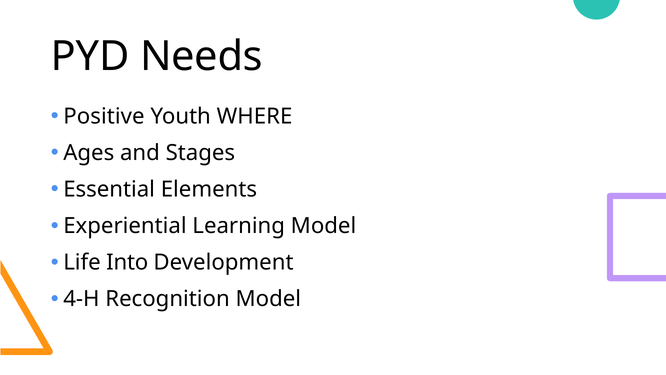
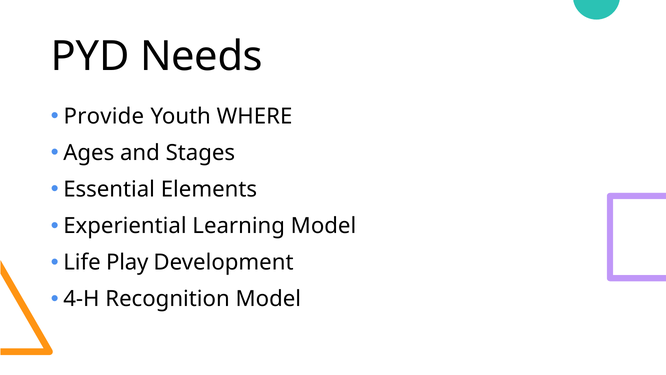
Positive: Positive -> Provide (104, 116)
Into: Into -> Play (127, 262)
